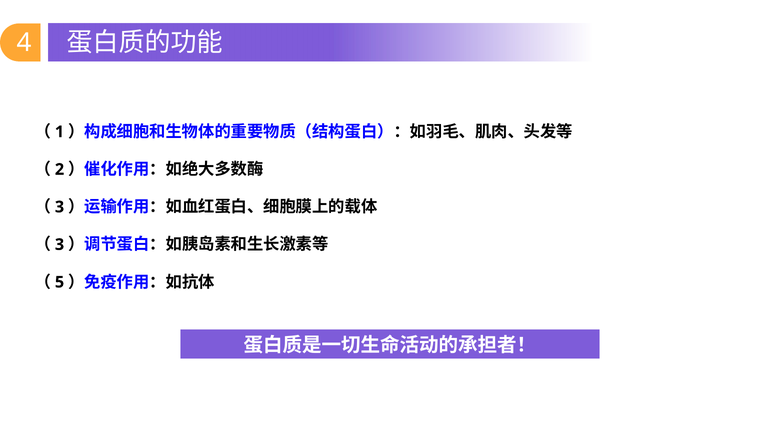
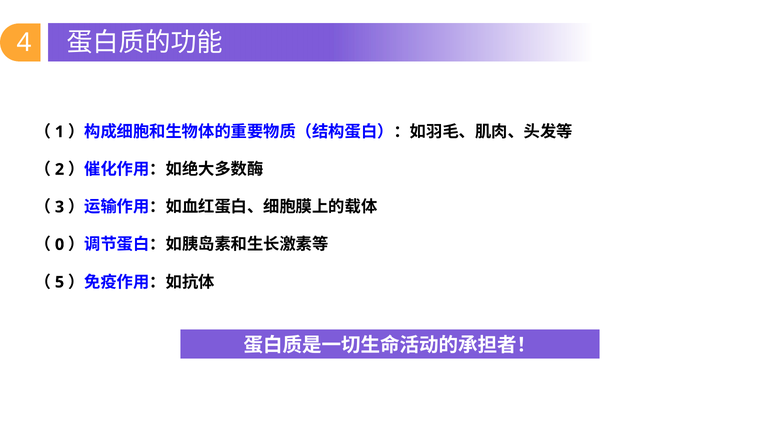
3: 3 -> 0 (60, 244)
